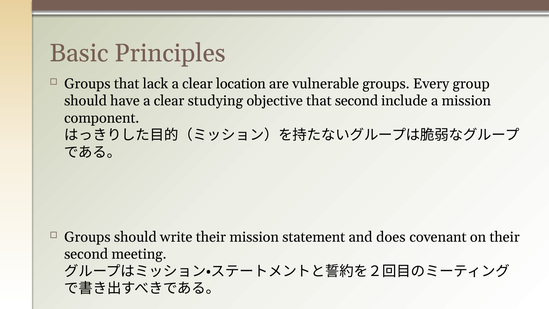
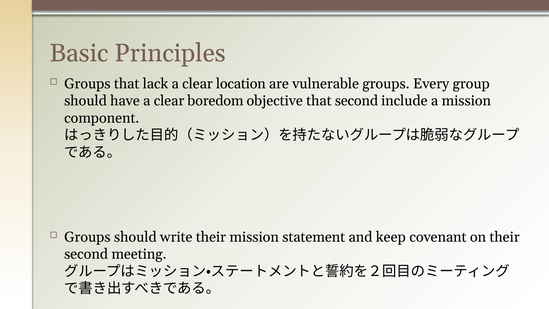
studying: studying -> boredom (215, 101)
does: does -> keep (391, 237)
